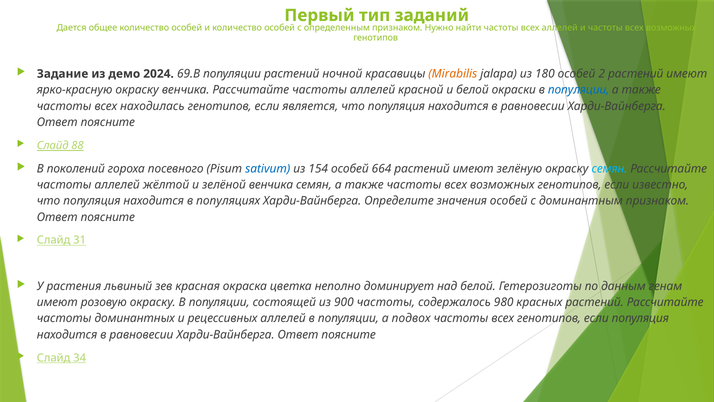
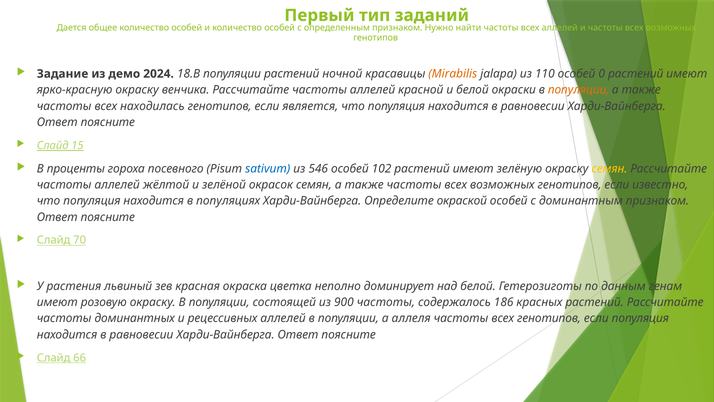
69.В: 69.В -> 18.В (189, 74)
180: 180 -> 110 (545, 74)
2: 2 -> 0 (602, 74)
популяции colour: blue -> orange (579, 90)
88: 88 -> 15 (77, 145)
поколений: поколений -> проценты (76, 168)
154: 154 -> 546 (318, 168)
664: 664 -> 102 (382, 168)
семян colour: light blue -> yellow (609, 168)
зелёной венчика: венчика -> окрасок (271, 185)
значения: значения -> окраской (462, 201)
31: 31 -> 70 (80, 240)
980: 980 -> 186 (504, 302)
подвох: подвох -> аллеля (411, 318)
34: 34 -> 66 (80, 358)
